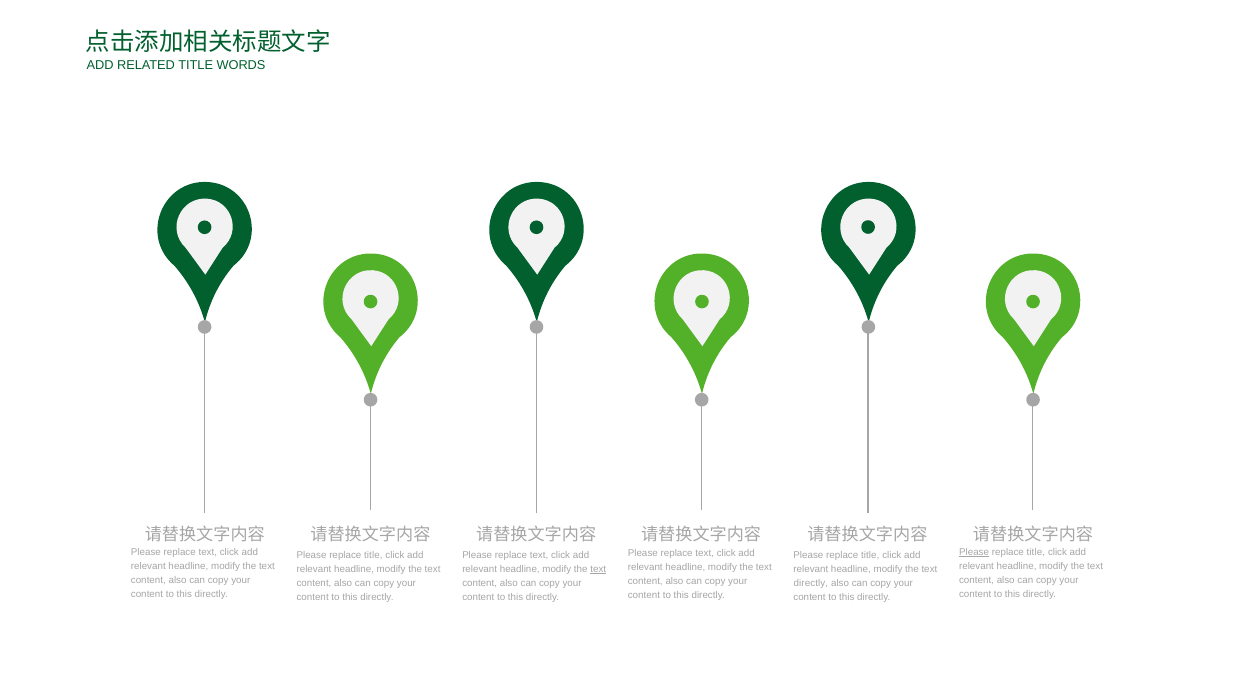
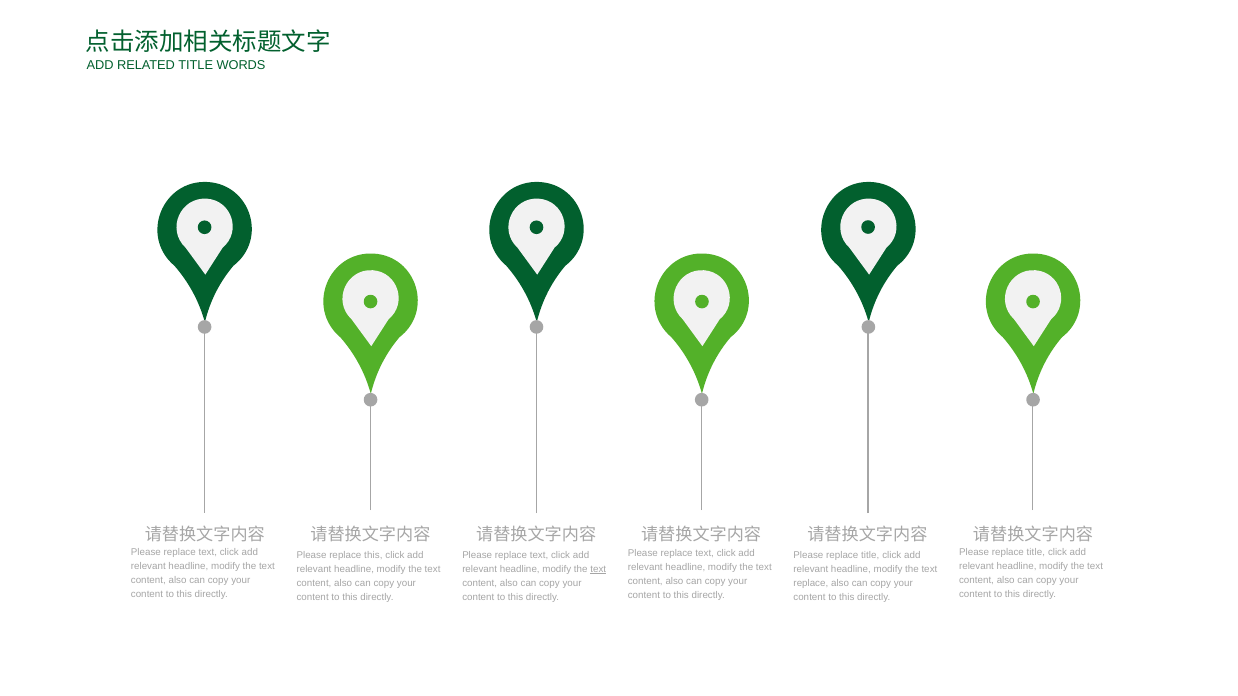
Please underline: present -> none (974, 553)
title: title -> this (373, 555)
directly: directly -> replace (811, 583)
